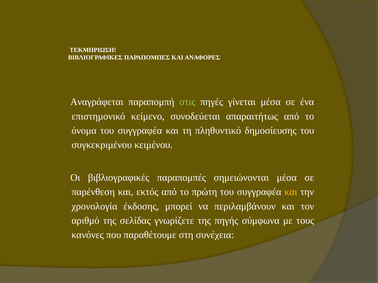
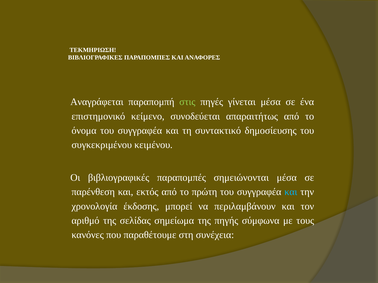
πληθυντικό: πληθυντικό -> συντακτικό (218, 131)
και colour: yellow -> light blue (291, 192)
γνωρίζετε: γνωρίζετε -> σημείωμα (174, 221)
